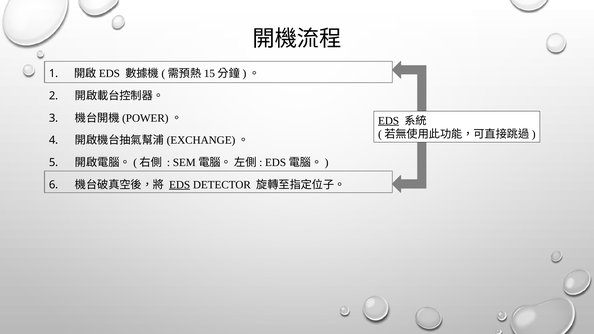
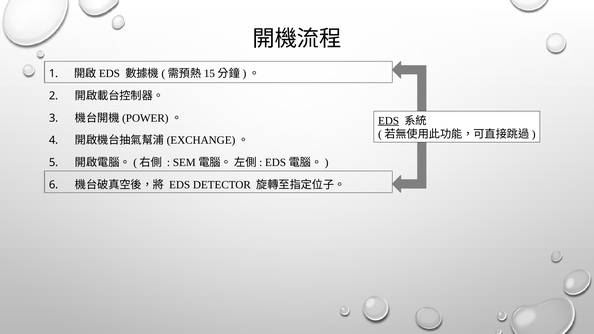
EDS underline: present -> none (180, 185)
